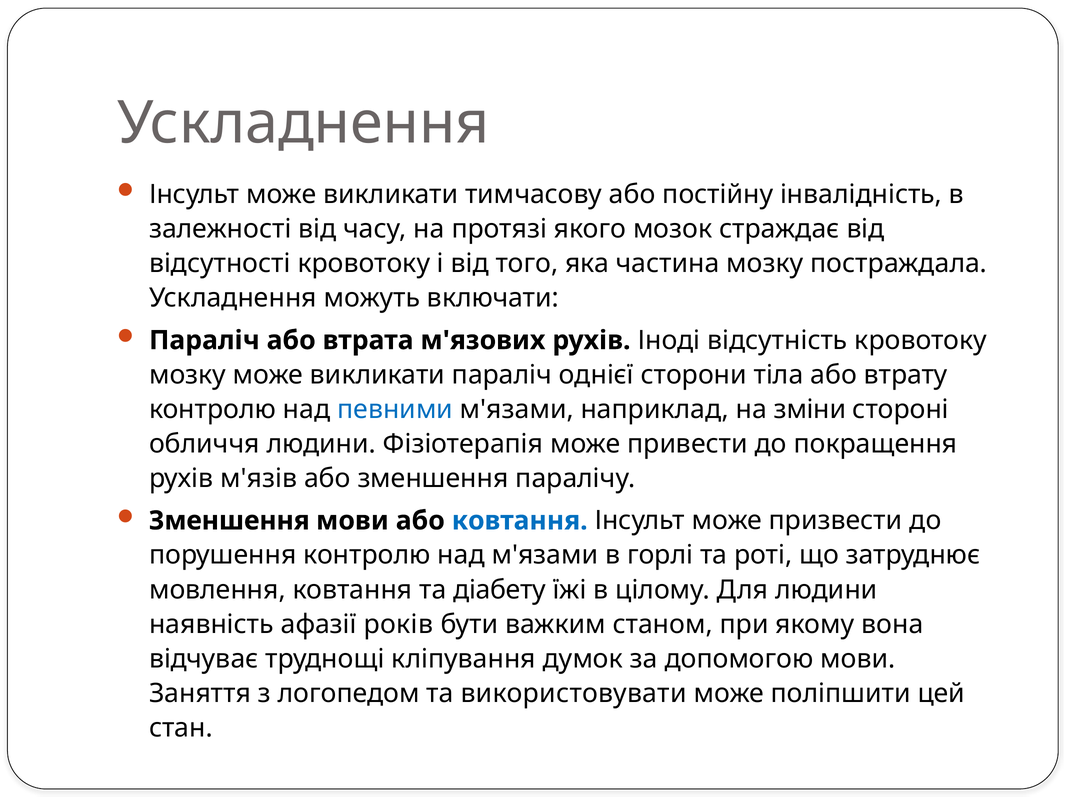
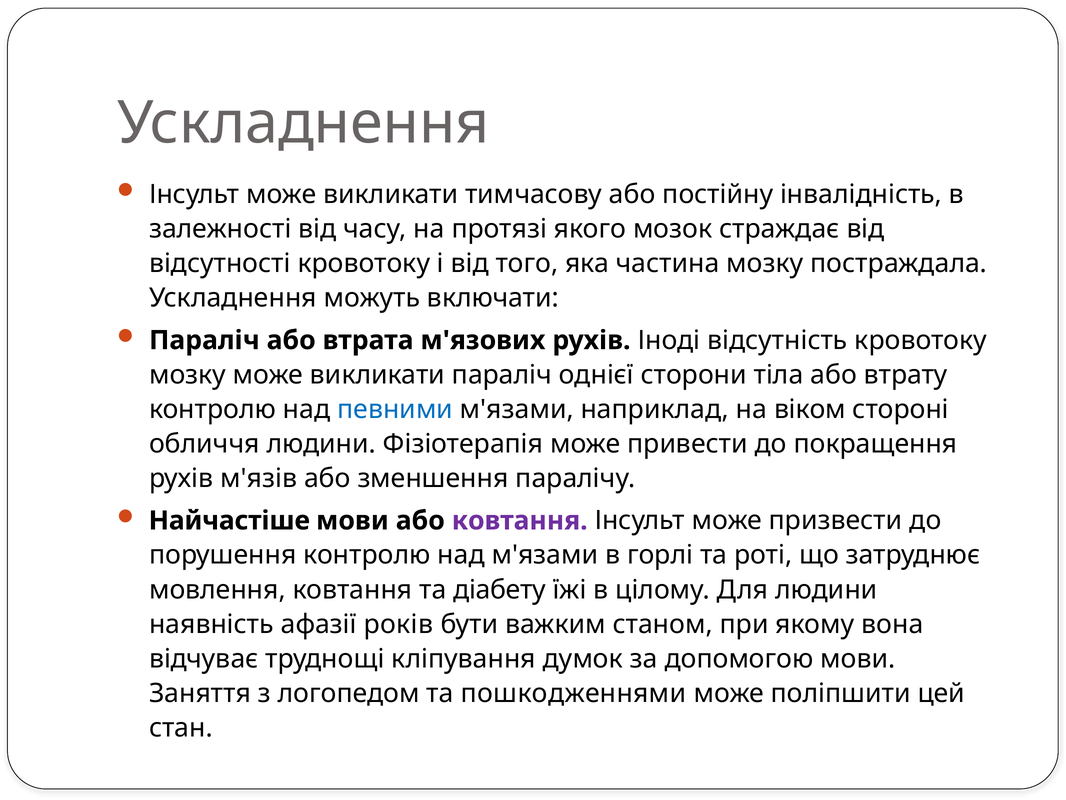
зміни: зміни -> віком (810, 409)
Зменшення: Зменшення -> Найчастіше (229, 520)
ковтання colour: blue -> purple (520, 520)
використовувати: використовувати -> пошкодженнями (574, 693)
